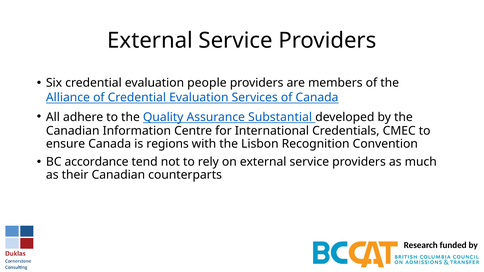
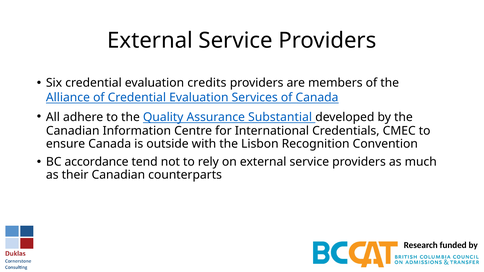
people: people -> credits (207, 83)
regions: regions -> outside (168, 144)
